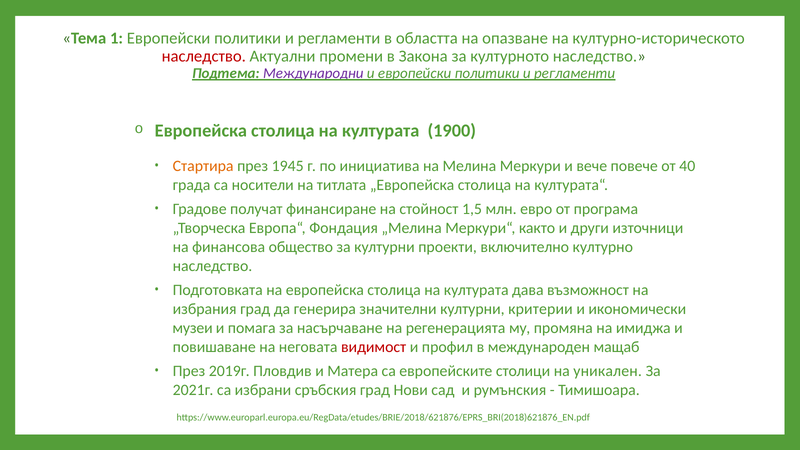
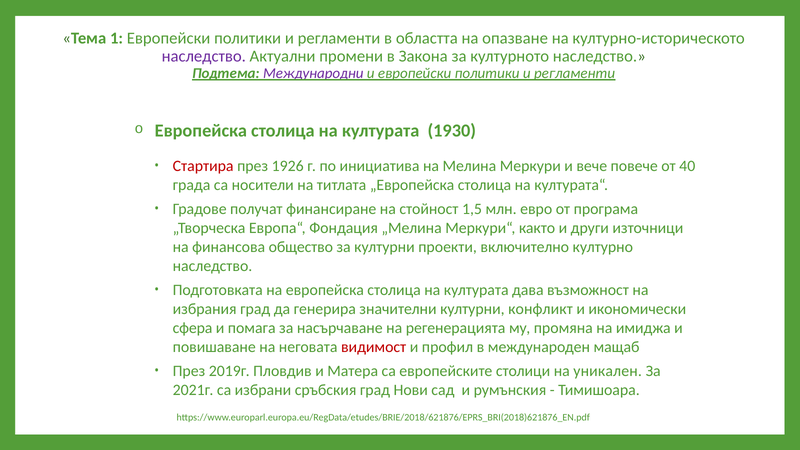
наследство colour: red -> purple (204, 56)
1900: 1900 -> 1930 (452, 131)
Стартира colour: orange -> red (203, 166)
1945: 1945 -> 1926 (288, 166)
критерии: критерии -> конфликт (540, 309)
музеи: музеи -> сфера (193, 328)
